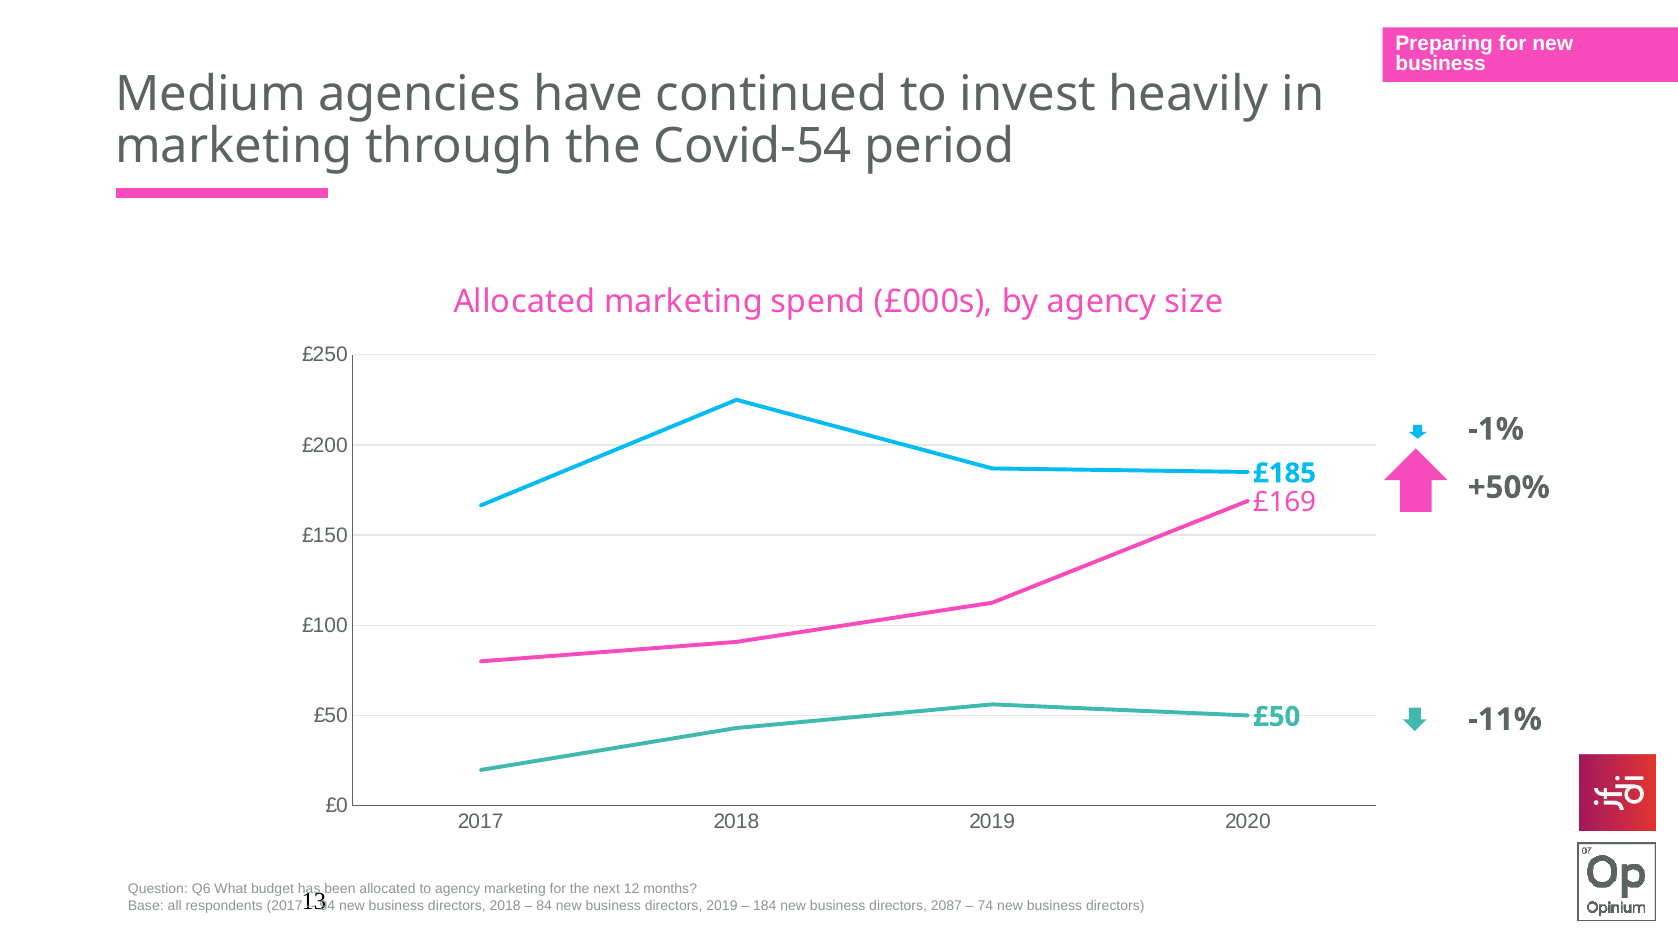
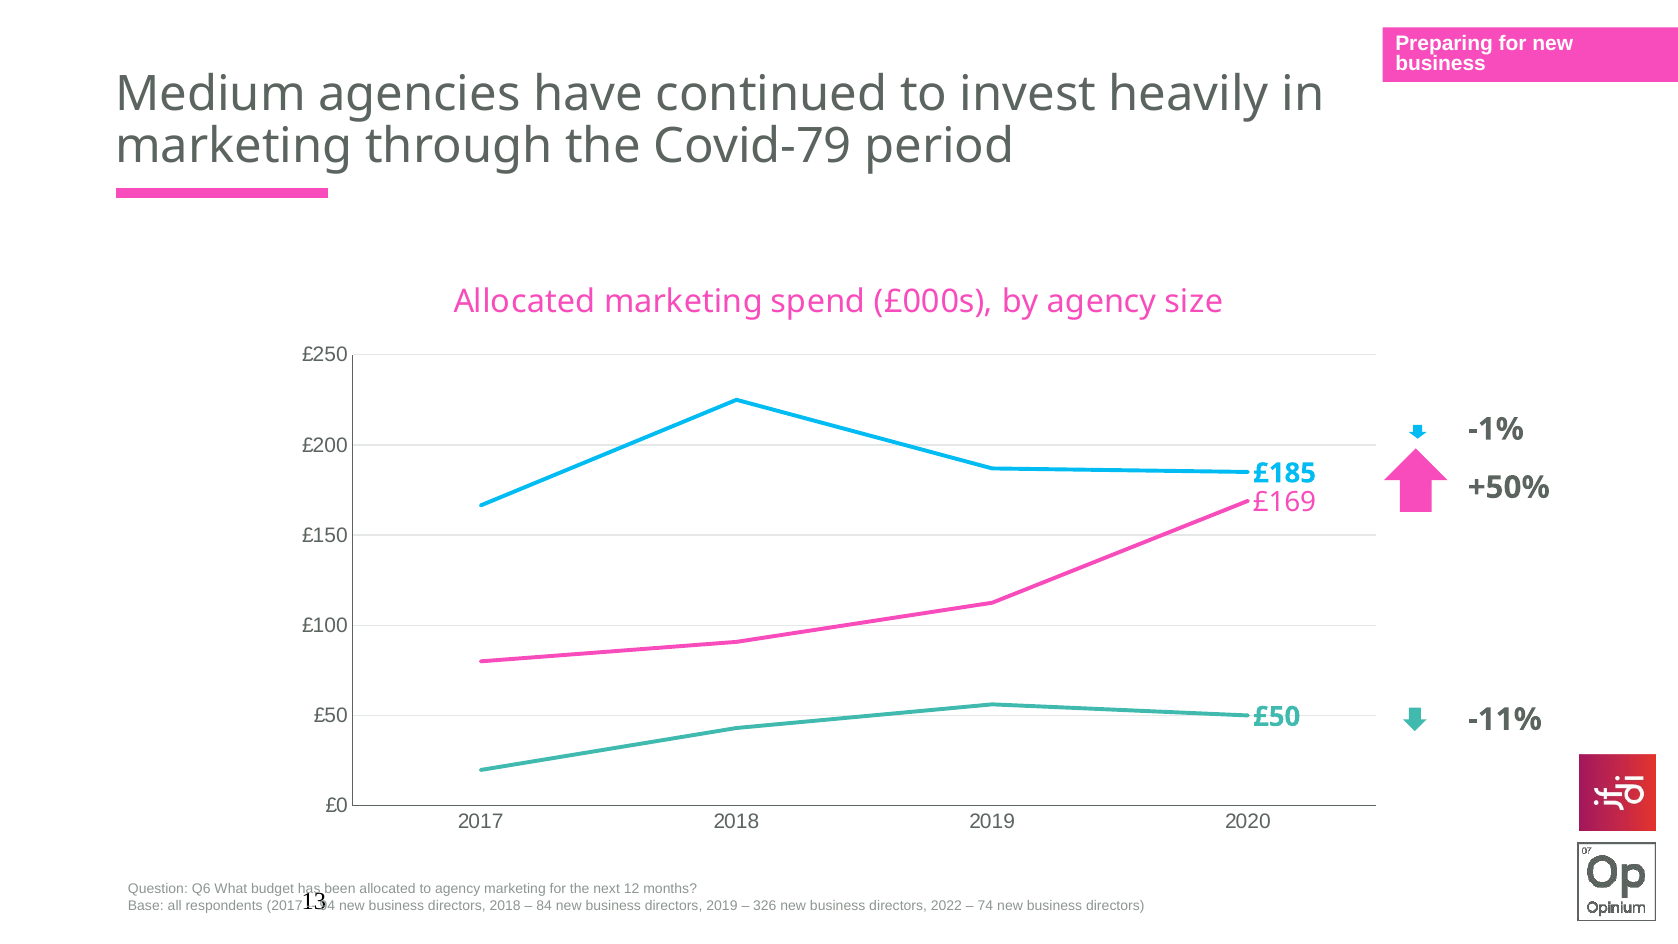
Covid-54: Covid-54 -> Covid-79 (753, 147)
184: 184 -> 326 (765, 906)
2087: 2087 -> 2022 (946, 906)
